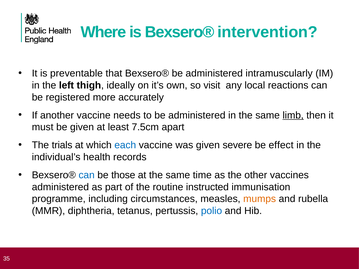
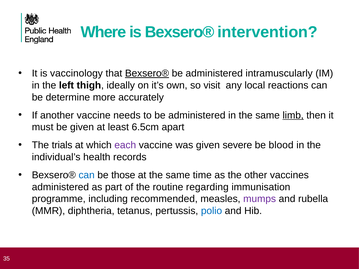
preventable: preventable -> vaccinology (76, 73)
Bexsero® underline: none -> present (147, 73)
registered: registered -> determine (68, 97)
7.5cm: 7.5cm -> 6.5cm (145, 127)
each colour: blue -> purple (125, 145)
effect: effect -> blood (281, 145)
instructed: instructed -> regarding (207, 187)
circumstances: circumstances -> recommended (164, 199)
mumps colour: orange -> purple (260, 199)
